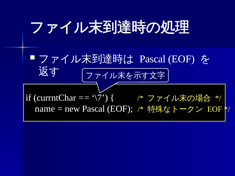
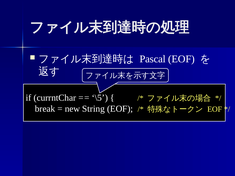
\7: \7 -> \5 (100, 98)
name: name -> break (45, 109)
new Pascal: Pascal -> String (93, 109)
